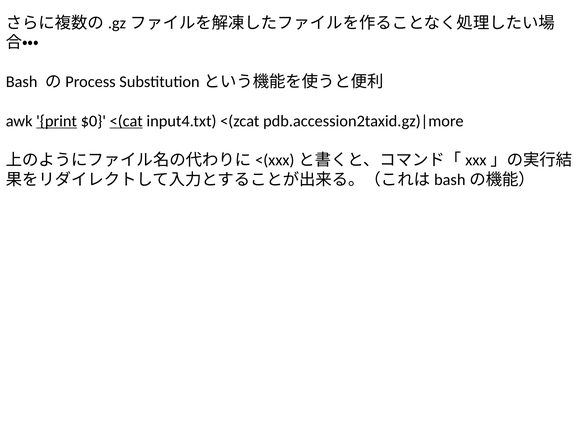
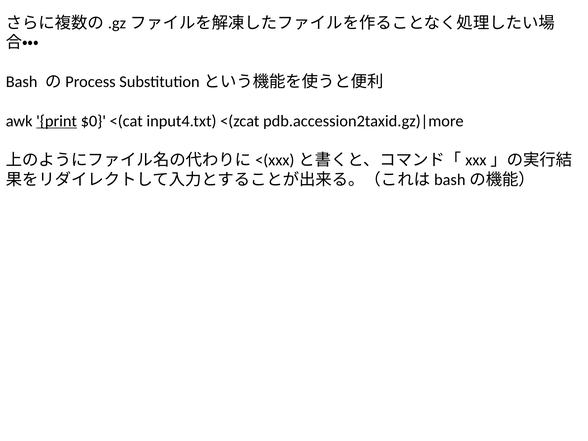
<(cat underline: present -> none (126, 121)
